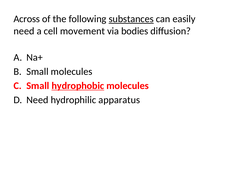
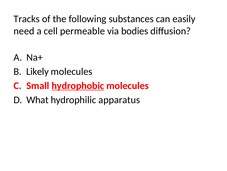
Across: Across -> Tracks (27, 19)
substances underline: present -> none (131, 19)
movement: movement -> permeable (82, 31)
Small: Small -> Likely (38, 71)
Need: Need -> What (38, 99)
